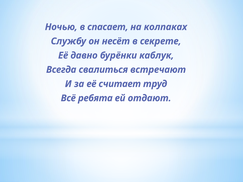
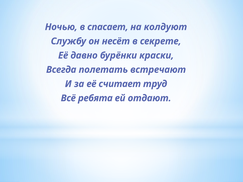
колпаках: колпаках -> колдуют (165, 27)
каблук: каблук -> краски (157, 55)
свалиться: свалиться -> полетать (103, 70)
